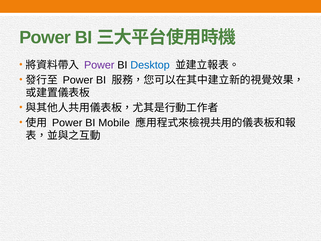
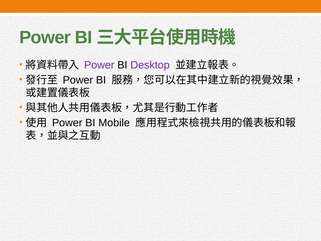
Desktop colour: blue -> purple (150, 65)
